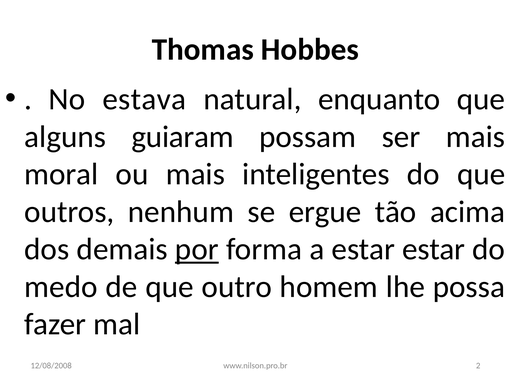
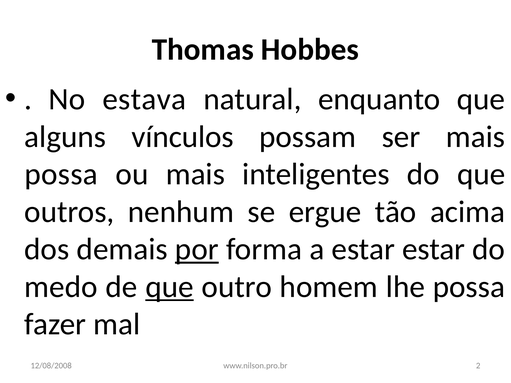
guiaram: guiaram -> vínculos (183, 137)
moral: moral -> possa (61, 174)
que underline: none -> present (170, 287)
